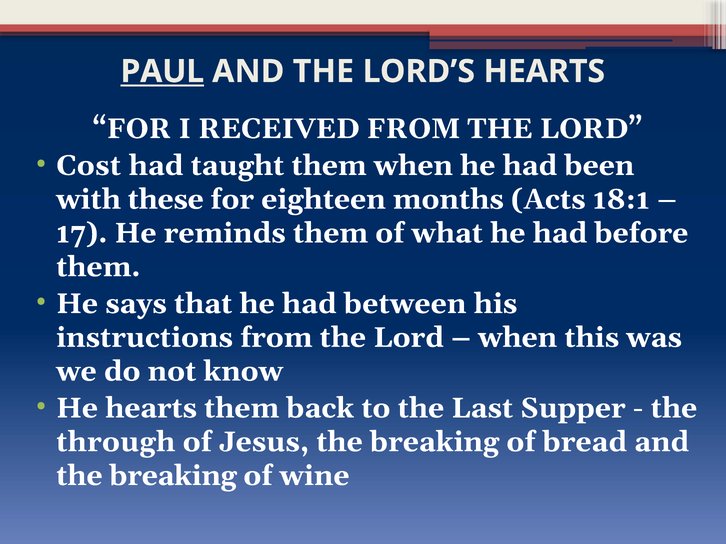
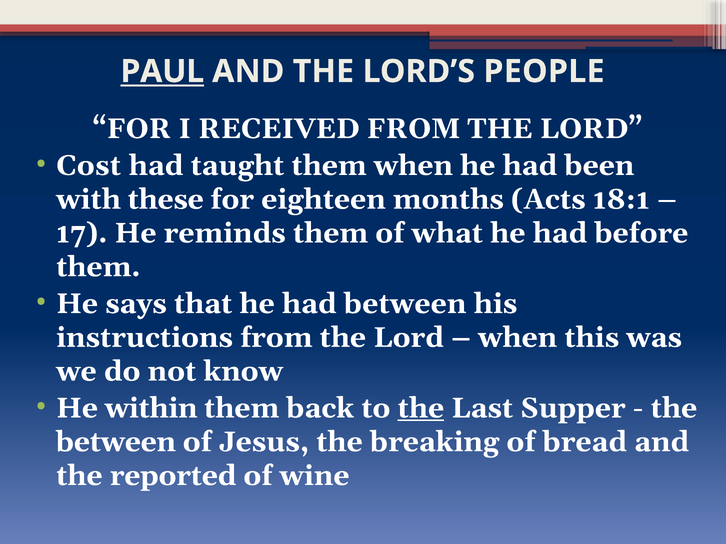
LORD’S HEARTS: HEARTS -> PEOPLE (544, 72)
He hearts: hearts -> within (151, 408)
the underline: none -> present (421, 408)
through: through -> between (116, 442)
breaking: breaking -> reported (173, 476)
